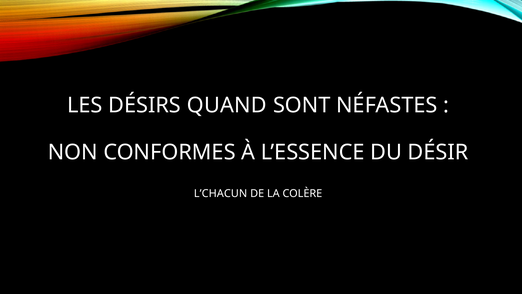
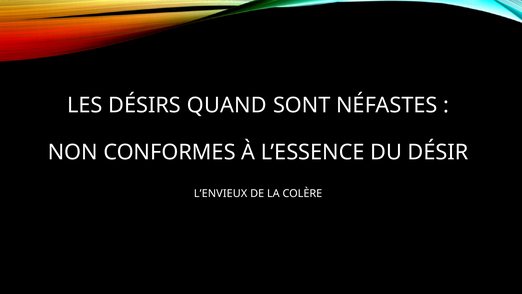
L’CHACUN: L’CHACUN -> L’ENVIEUX (221, 193)
